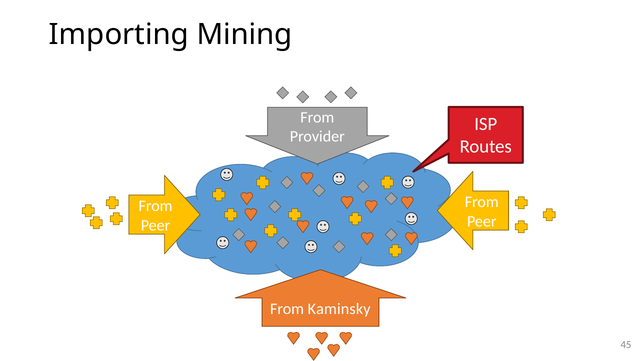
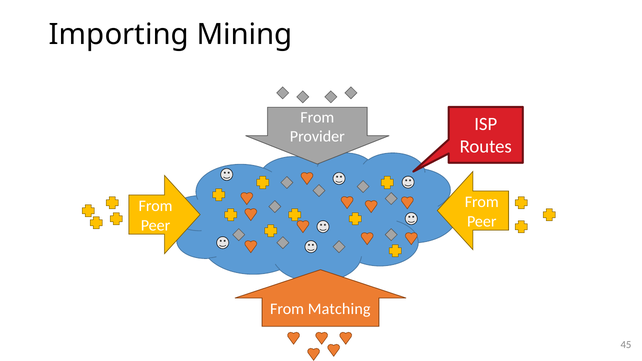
Kaminsky: Kaminsky -> Matching (339, 309)
